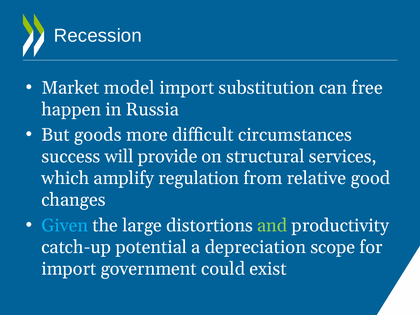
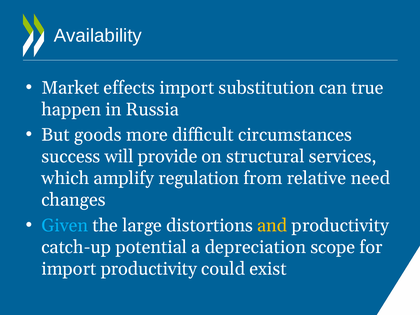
Recession: Recession -> Availability (98, 36)
model: model -> effects (129, 88)
free: free -> true (367, 88)
good: good -> need (371, 178)
and colour: light green -> yellow (272, 225)
import government: government -> productivity (149, 269)
